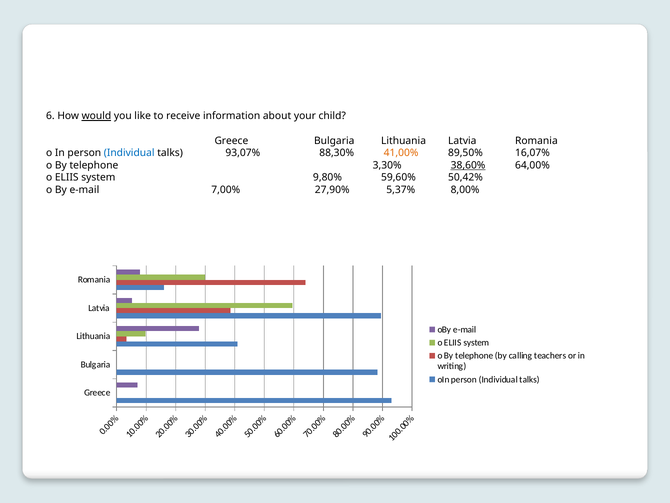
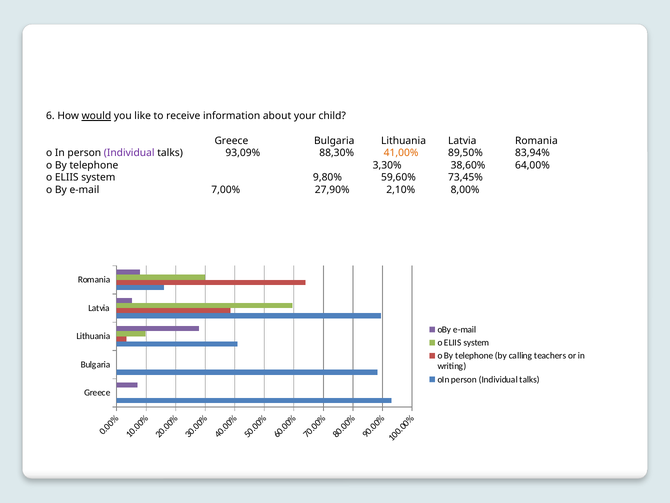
Individual colour: blue -> purple (129, 153)
93,07%: 93,07% -> 93,09% (243, 153)
16,07%: 16,07% -> 83,94% (532, 153)
38,60% underline: present -> none (468, 165)
50,42%: 50,42% -> 73,45% (465, 177)
5,37%: 5,37% -> 2,10% (401, 190)
